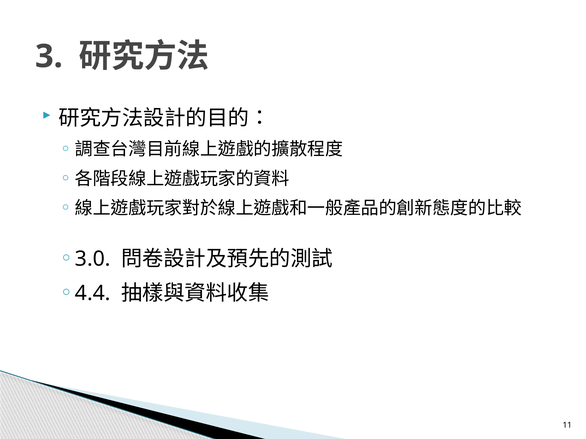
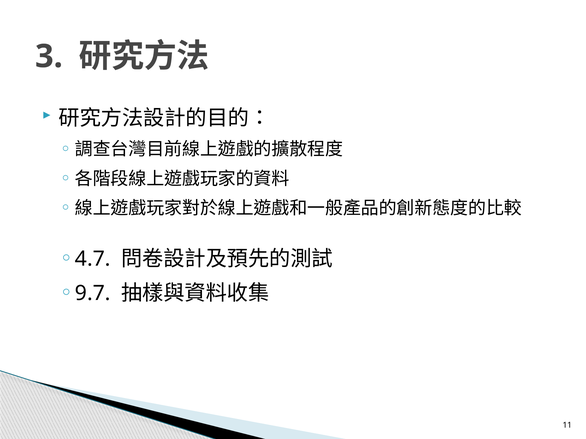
3.0: 3.0 -> 4.7 (93, 259)
4.4: 4.4 -> 9.7 (93, 293)
